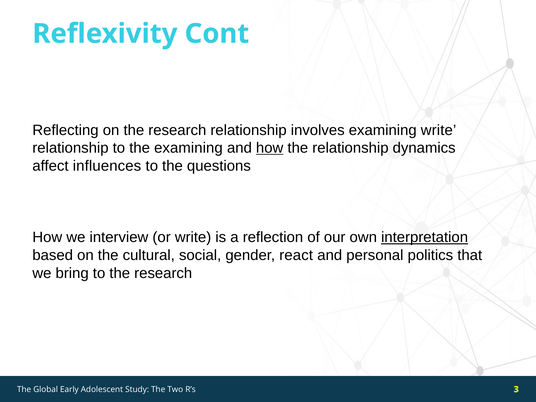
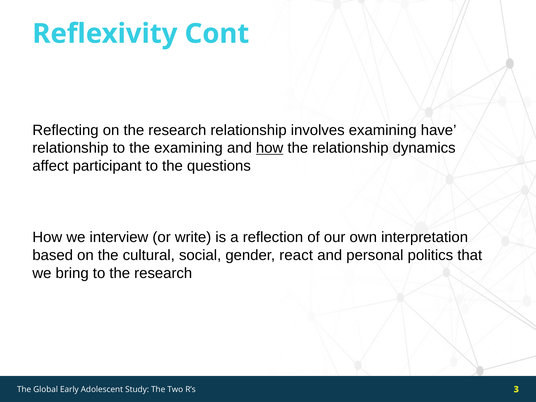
examining write: write -> have (439, 130)
influences: influences -> participant (107, 166)
interpretation underline: present -> none (425, 237)
